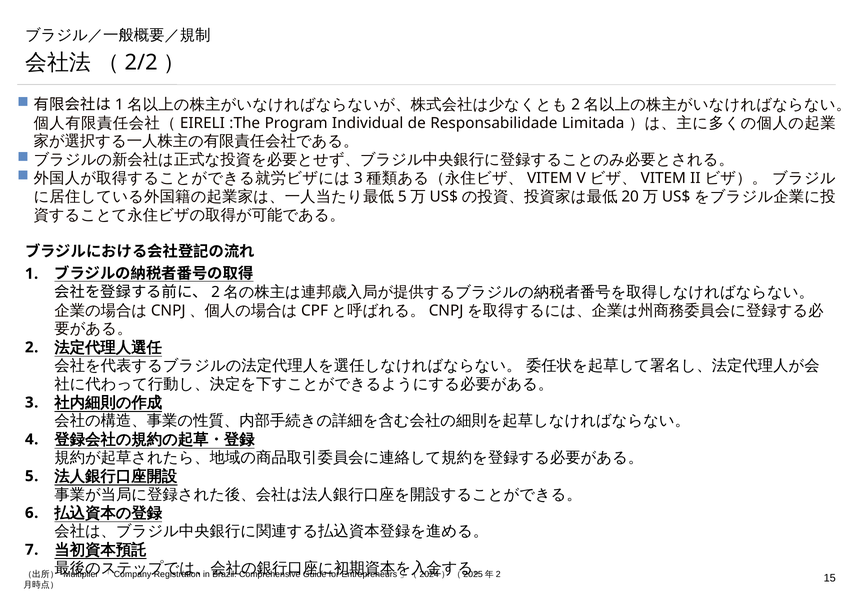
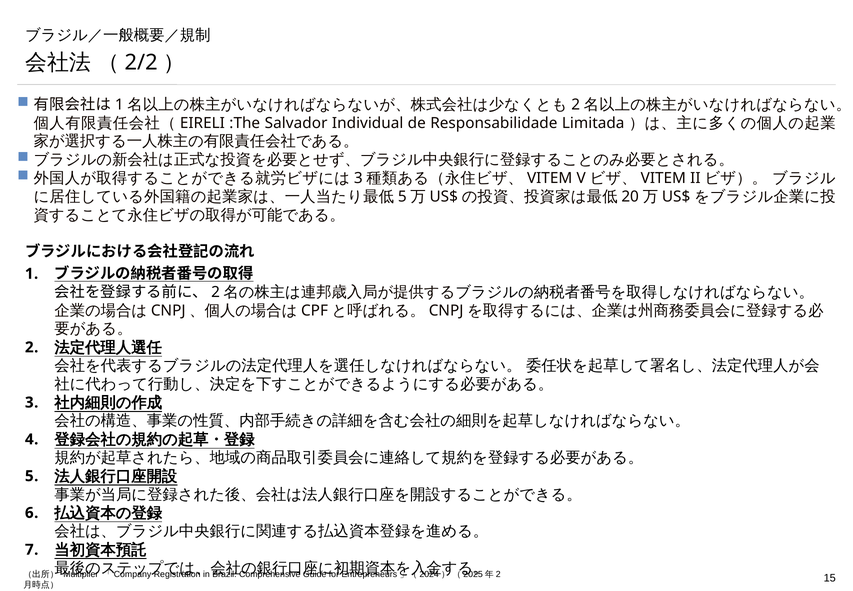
Program: Program -> Salvador (296, 123)
